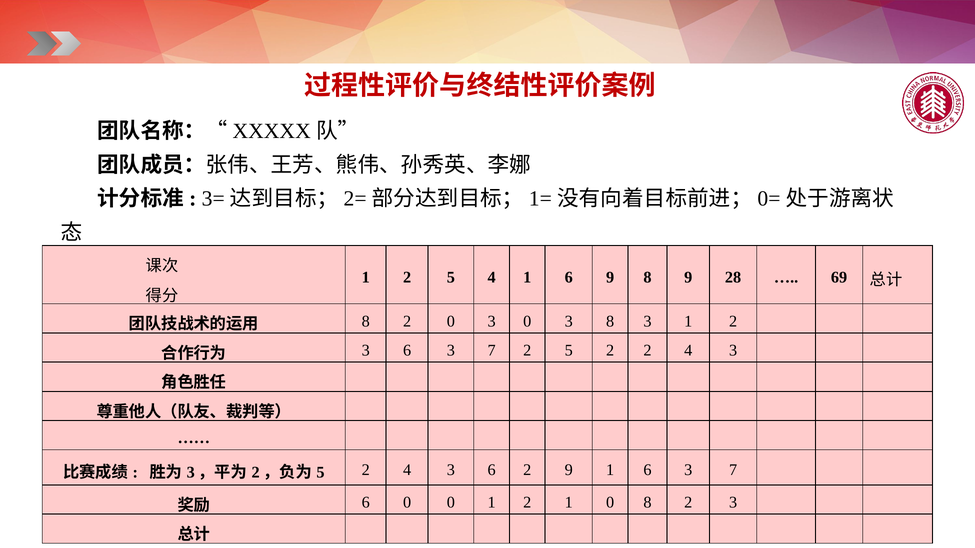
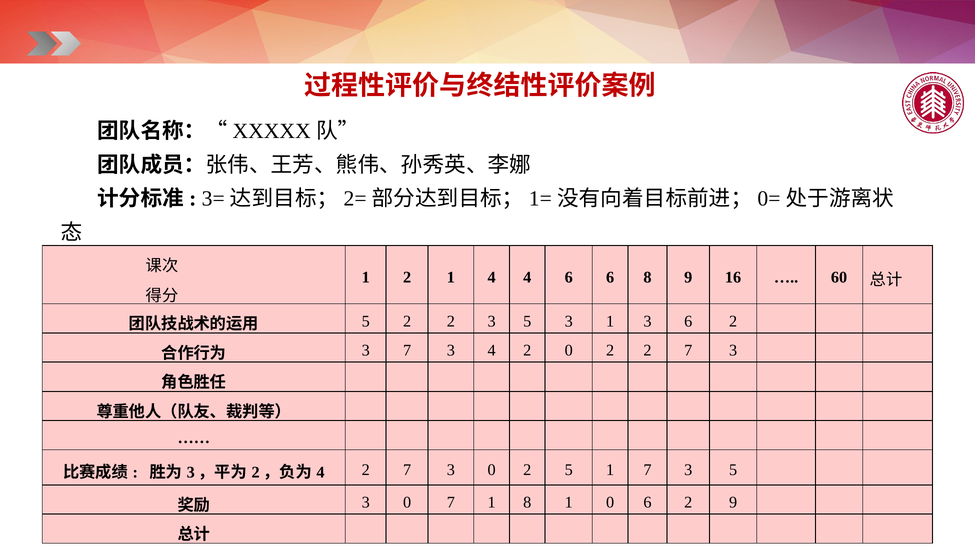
1 2 5: 5 -> 1 (451, 278)
4 1: 1 -> 4 (527, 278)
6 9: 9 -> 6 (610, 278)
28: 28 -> 16 (733, 278)
69: 69 -> 60 (839, 278)
8: 8 -> 5 (366, 321)
0: 0 -> 2 (451, 321)
0: 0 -> 5 (527, 321)
3 8: 8 -> 1 (610, 321)
3 1: 1 -> 6 (688, 321)
6: 6 -> 7 (407, 351)
7: 7 -> 4 (492, 351)
5: 5 -> 0 (569, 351)
2 2 4: 4 -> 7 (688, 351)
5: 5 -> 4 (321, 473)
4: 4 -> 7 (407, 470)
6: 6 -> 0 (492, 470)
2 9: 9 -> 5 (569, 470)
6: 6 -> 7 (647, 470)
7: 7 -> 5 (733, 470)
6: 6 -> 3 (366, 503)
0 0: 0 -> 7 (451, 503)
2: 2 -> 8 (527, 503)
0 8: 8 -> 6 (647, 503)
2 3: 3 -> 9 (733, 503)
